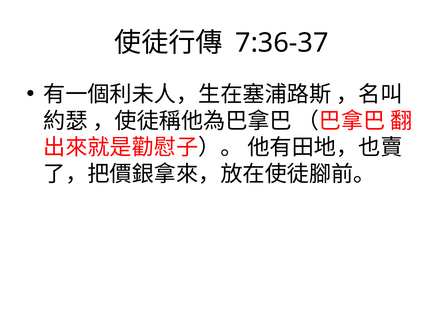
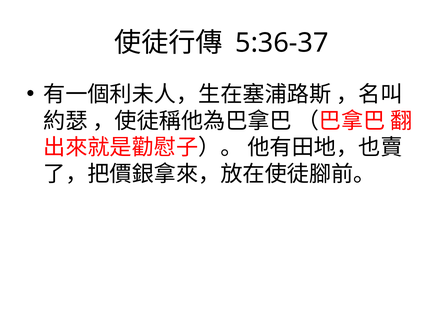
7:36-37: 7:36-37 -> 5:36-37 (282, 43)
